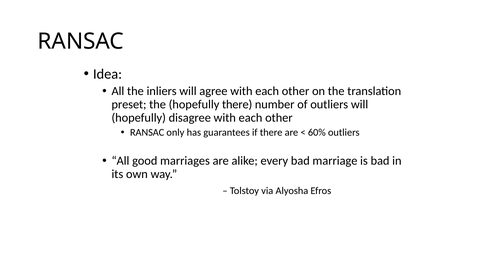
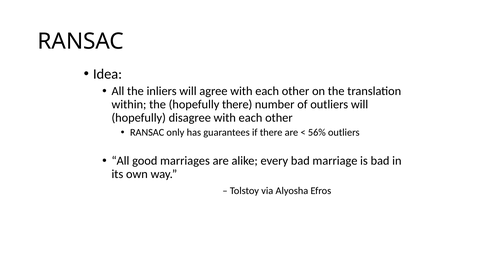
preset: preset -> within (129, 105)
60%: 60% -> 56% (317, 133)
